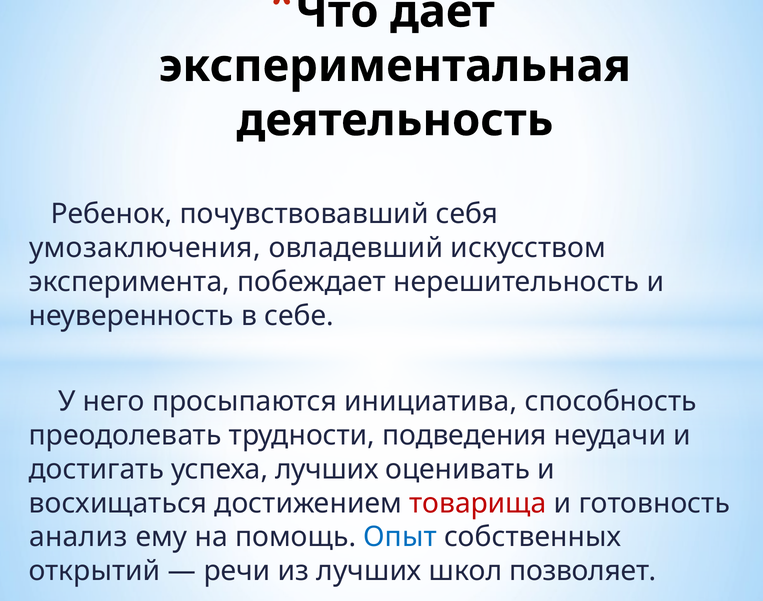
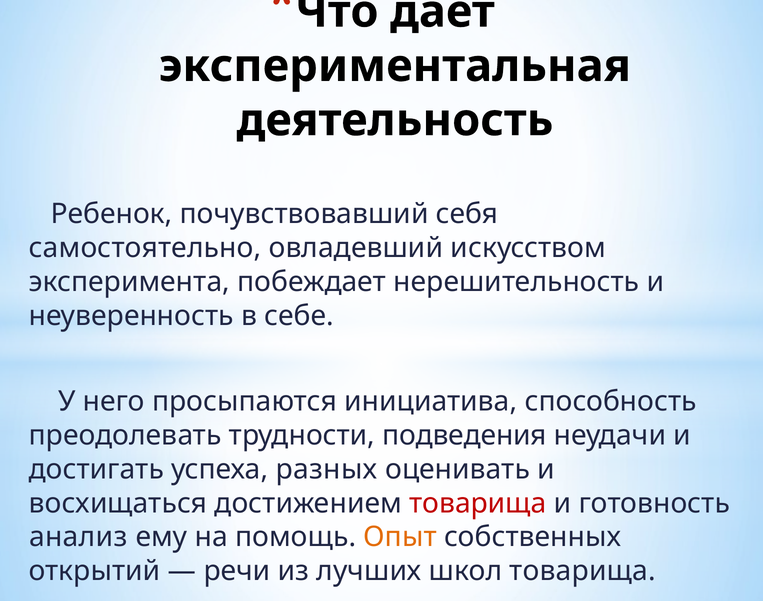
умозаключения: умозаключения -> самостоятельно (145, 248)
успеха лучших: лучших -> разных (327, 469)
Опыт colour: blue -> orange (400, 537)
школ позволяет: позволяет -> товарища (583, 571)
